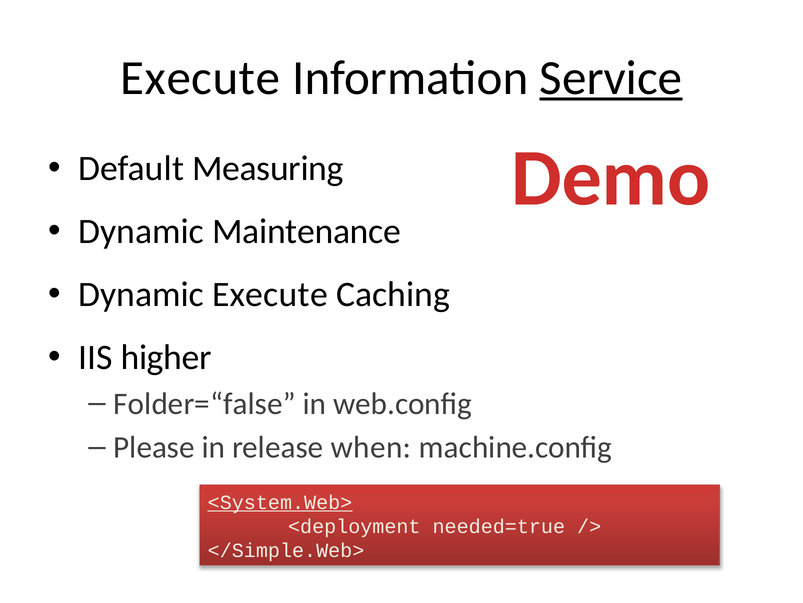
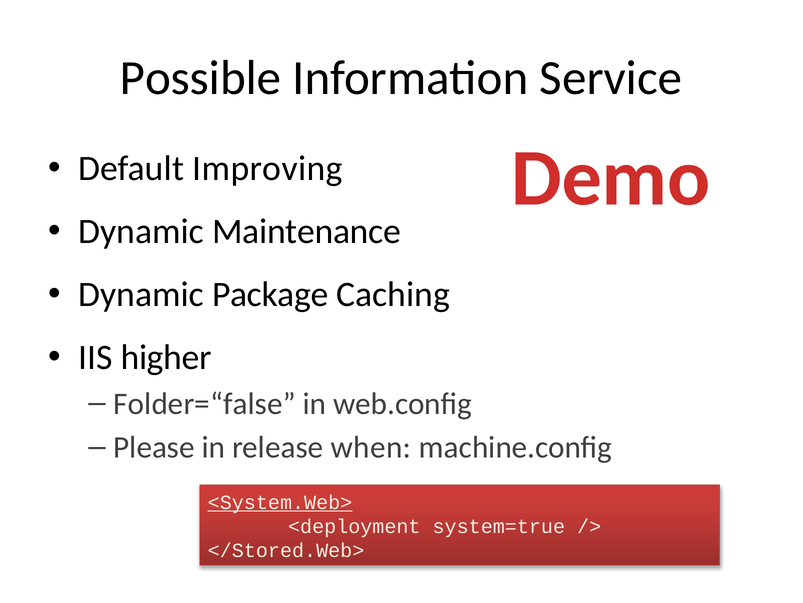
Execute: Execute -> Possible (201, 78)
Service underline: present -> none (611, 78)
Measuring: Measuring -> Improving (267, 168)
Dynamic Execute: Execute -> Package (270, 294)
needed=true: needed=true -> system=true (499, 526)
</Simple.Web>: </Simple.Web> -> </Stored.Web> (286, 550)
